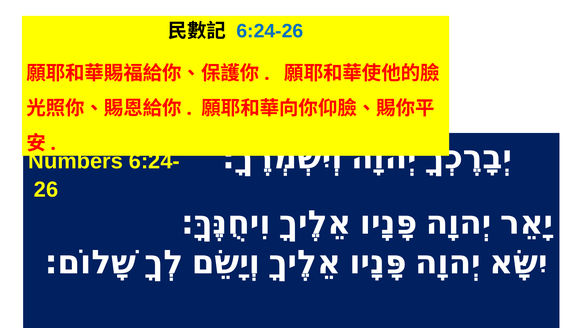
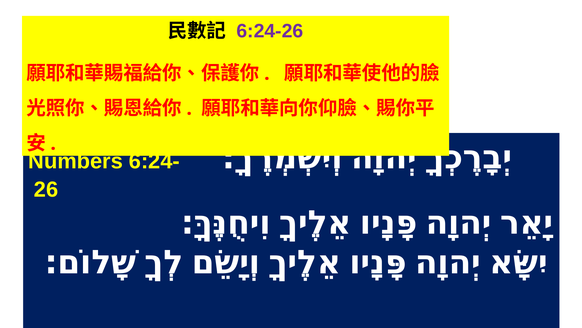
6:24-26 colour: blue -> purple (270, 31)
